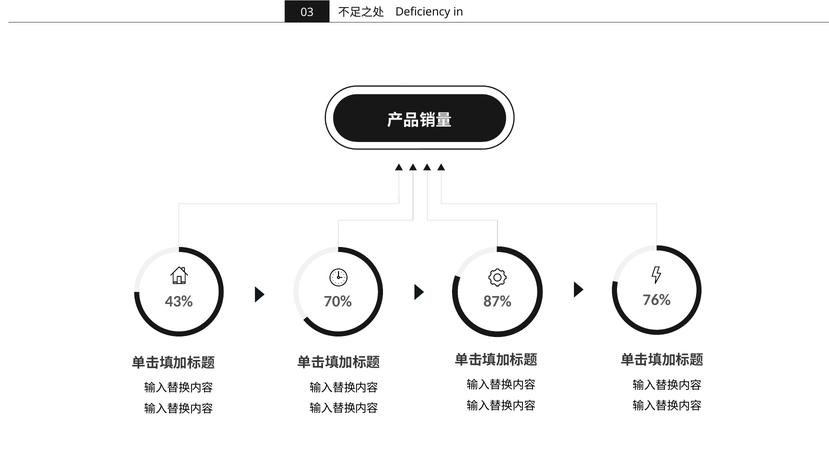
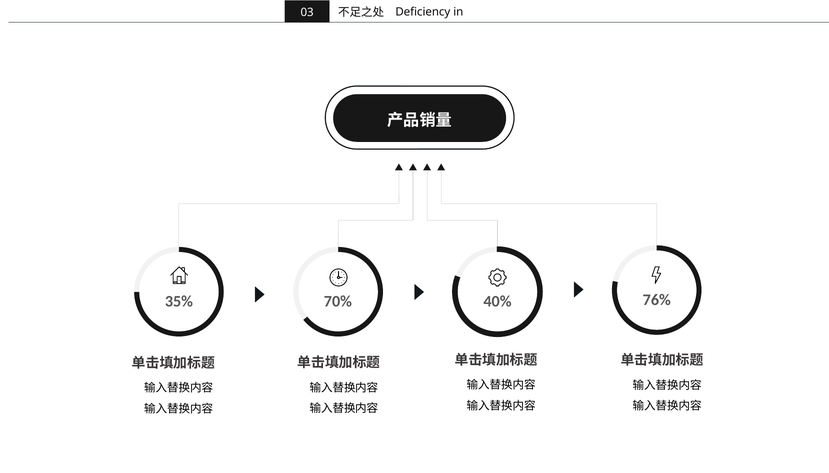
43%: 43% -> 35% (179, 302)
87%: 87% -> 40% (497, 302)
